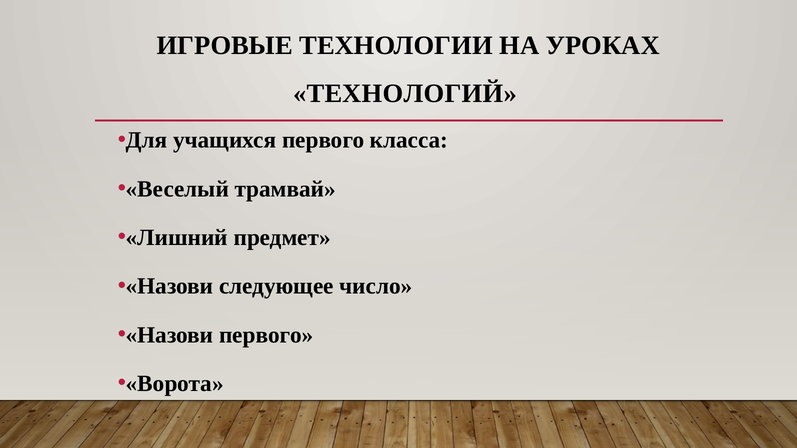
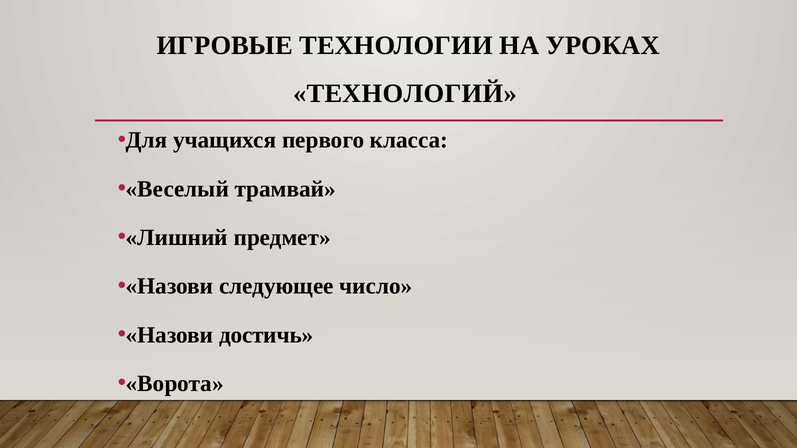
первого: первого -> достичь (266, 335)
